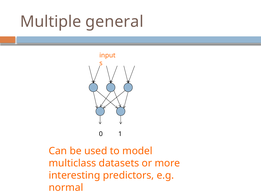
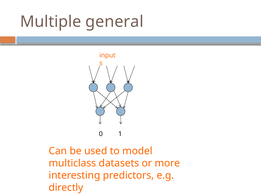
normal: normal -> directly (66, 188)
